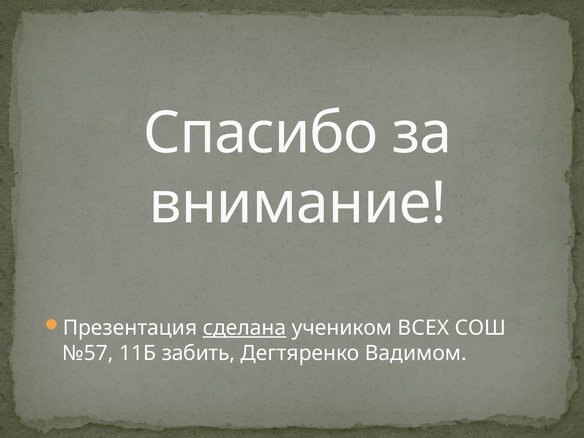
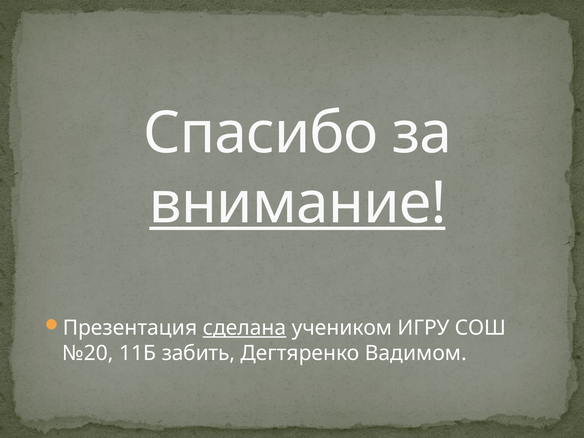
внимание underline: none -> present (298, 203)
ВСЕХ: ВСЕХ -> ИГРУ (424, 328)
№57: №57 -> №20 (88, 353)
